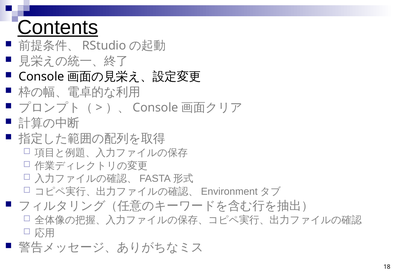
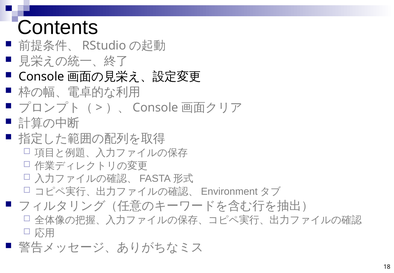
Contents underline: present -> none (58, 27)
